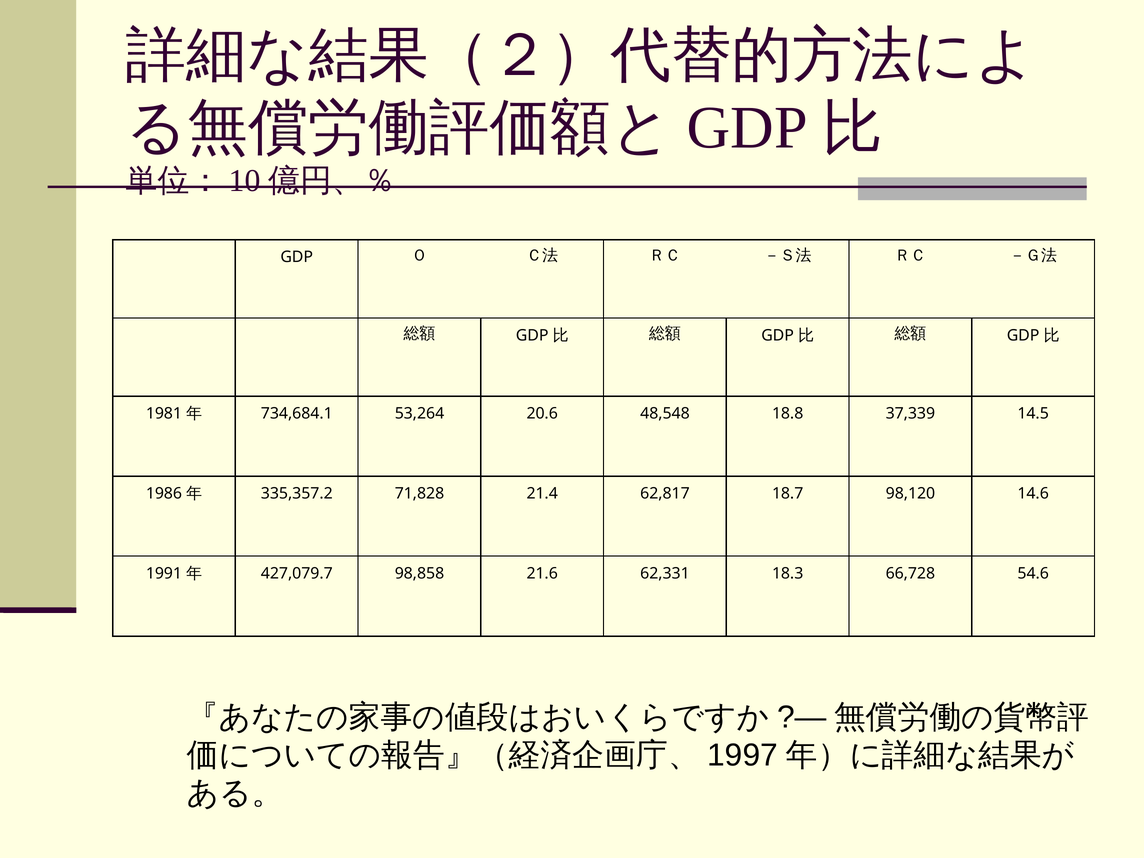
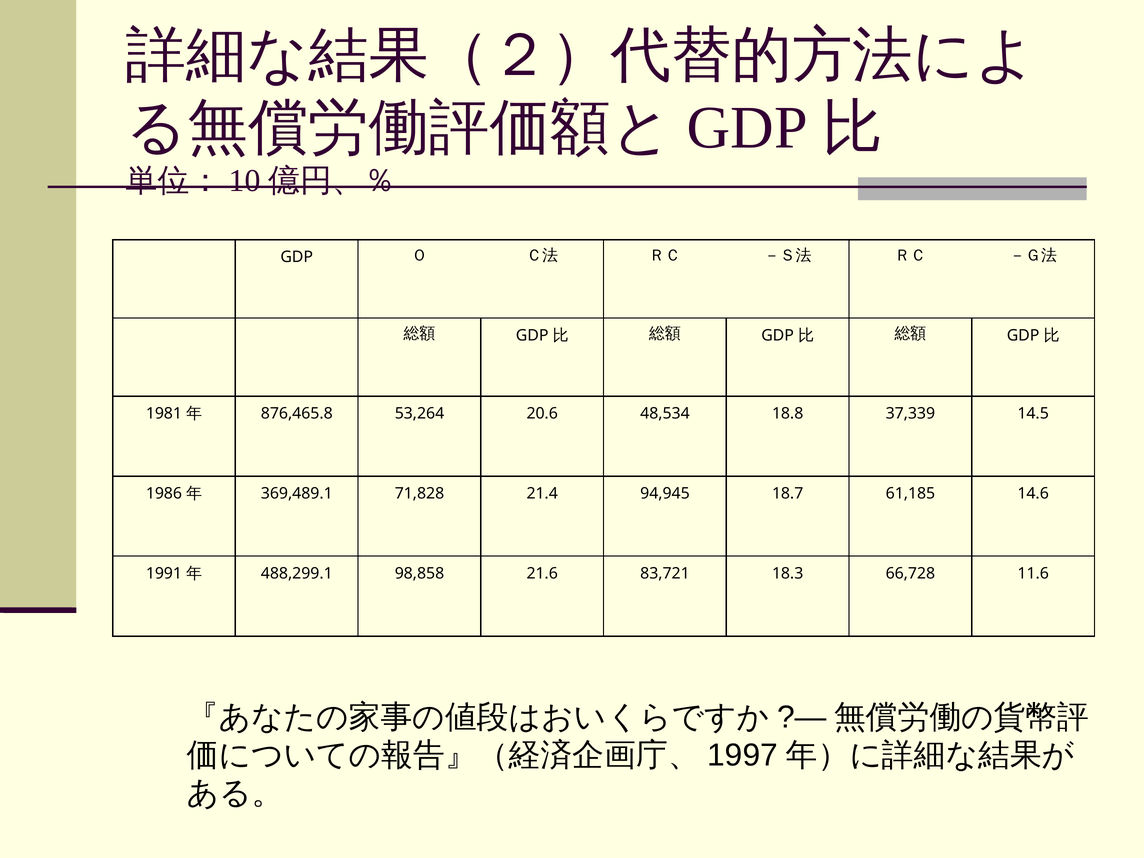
734,684.1: 734,684.1 -> 876,465.8 (297, 414)
48,548: 48,548 -> 48,534 (665, 414)
335,357.2: 335,357.2 -> 369,489.1 (297, 494)
62,817: 62,817 -> 94,945 (665, 494)
98,120: 98,120 -> 61,185 (910, 494)
427,079.7: 427,079.7 -> 488,299.1 (297, 574)
62,331: 62,331 -> 83,721 (665, 574)
54.6: 54.6 -> 11.6 (1033, 574)
